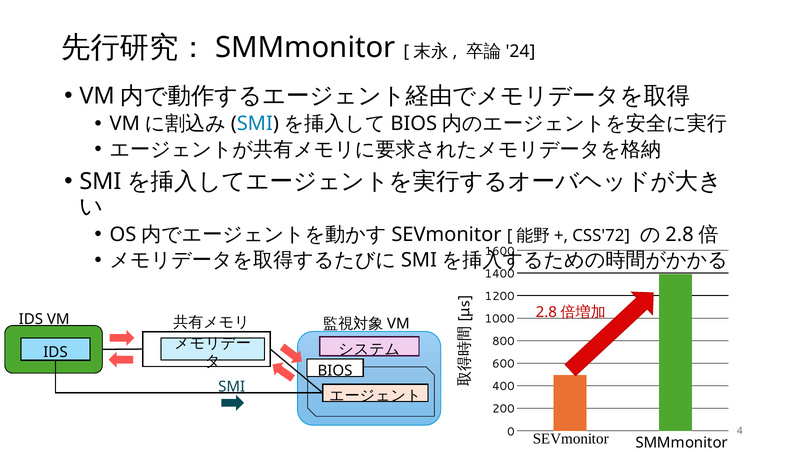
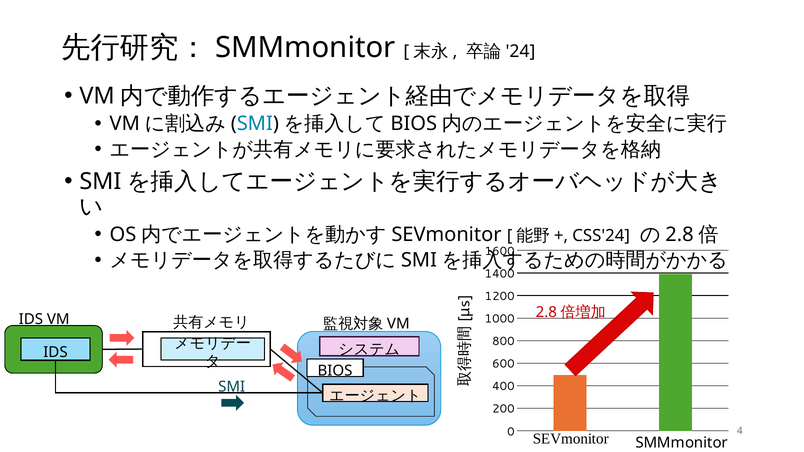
CSS'72: CSS'72 -> CSS'24 (601, 236)
